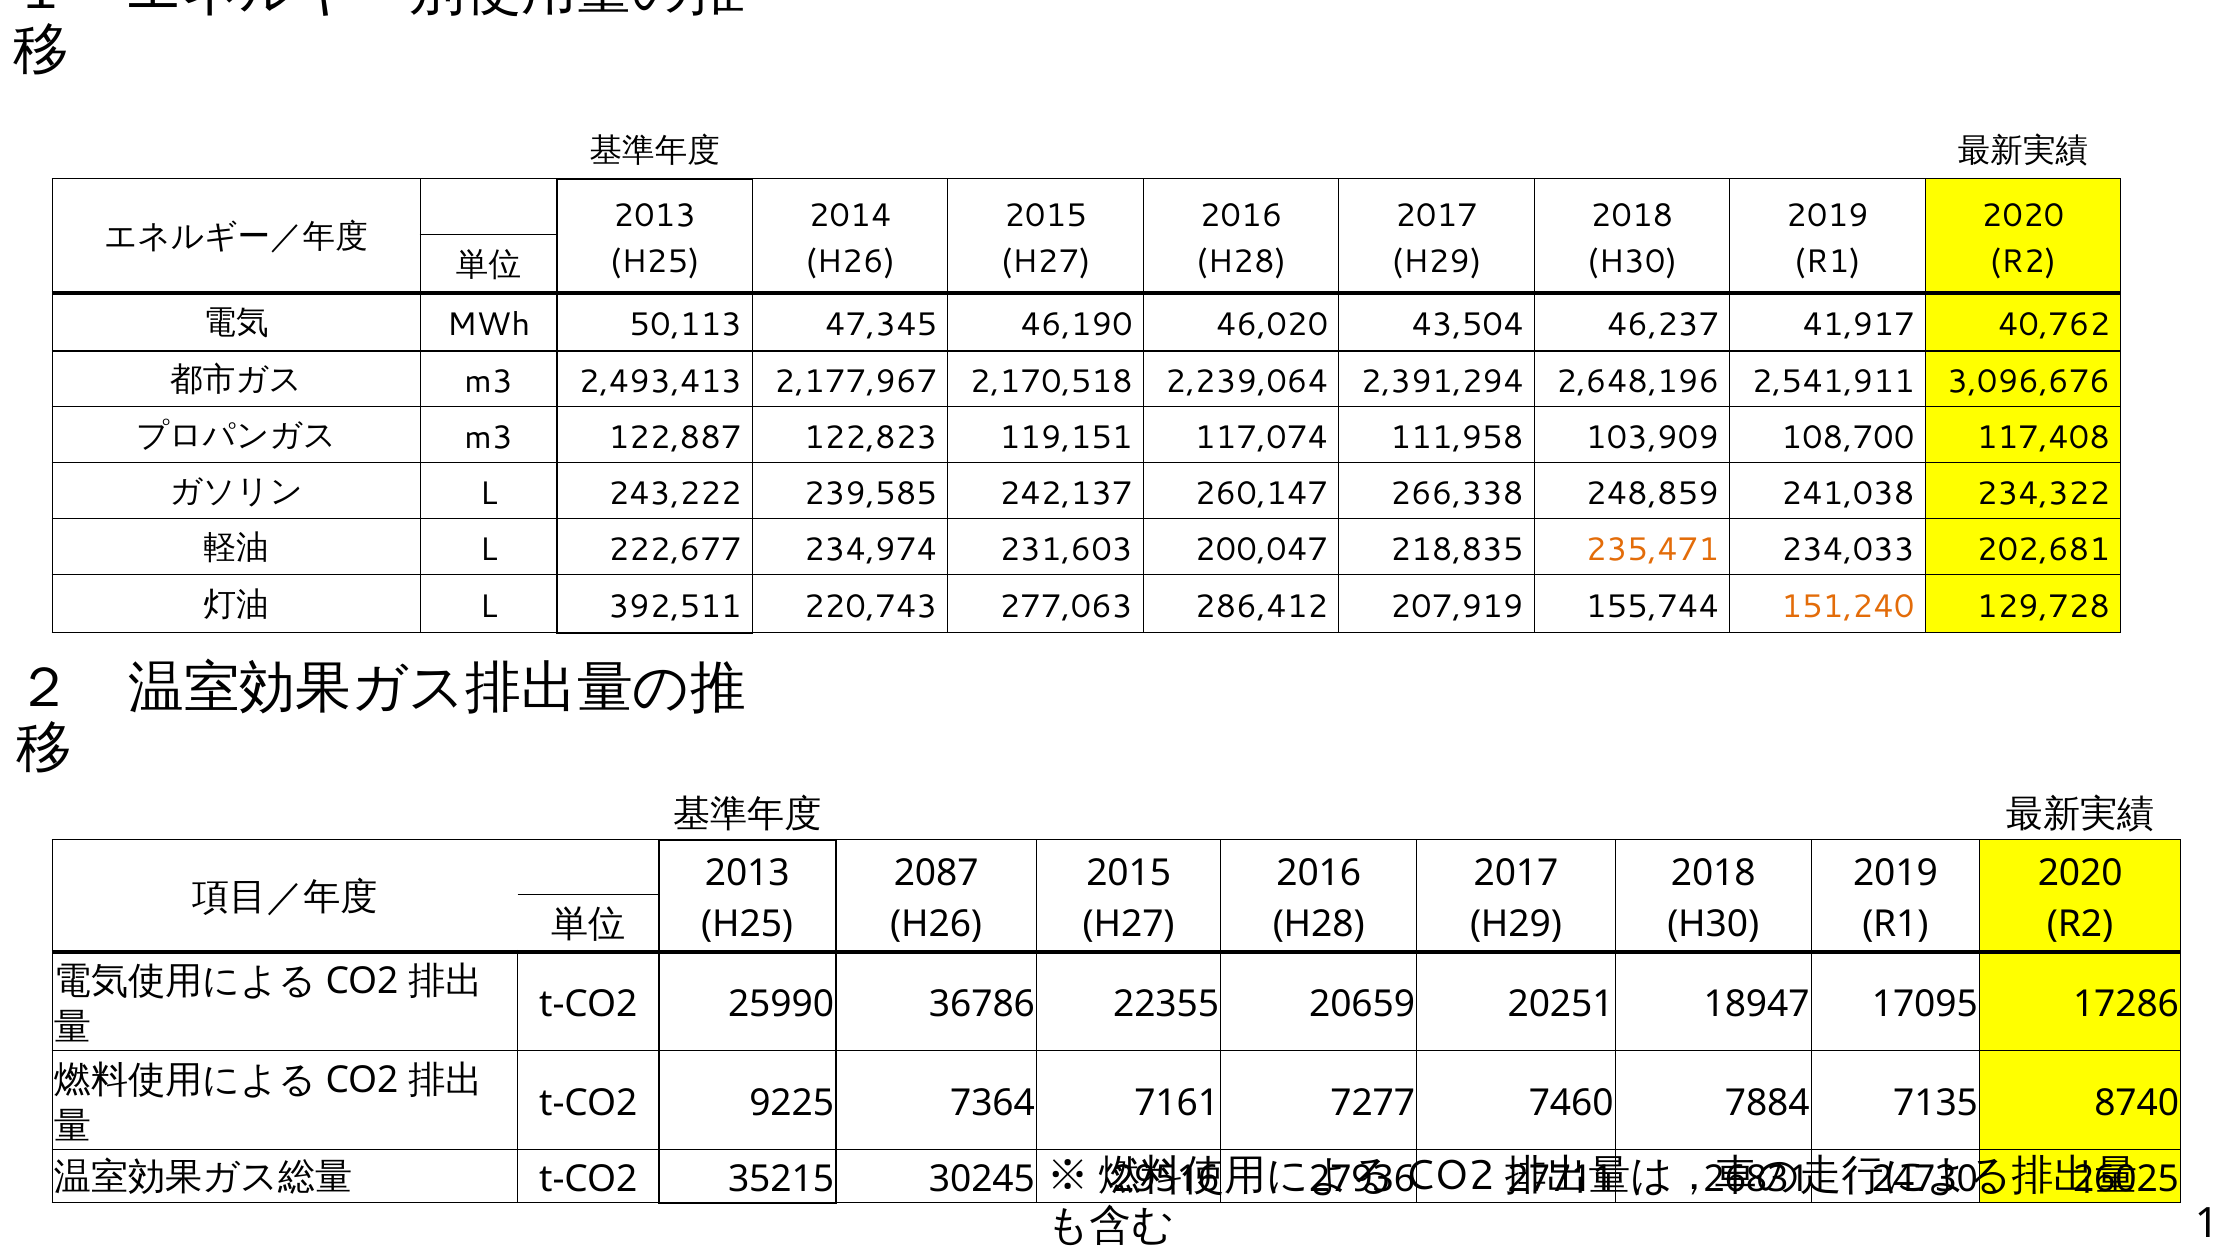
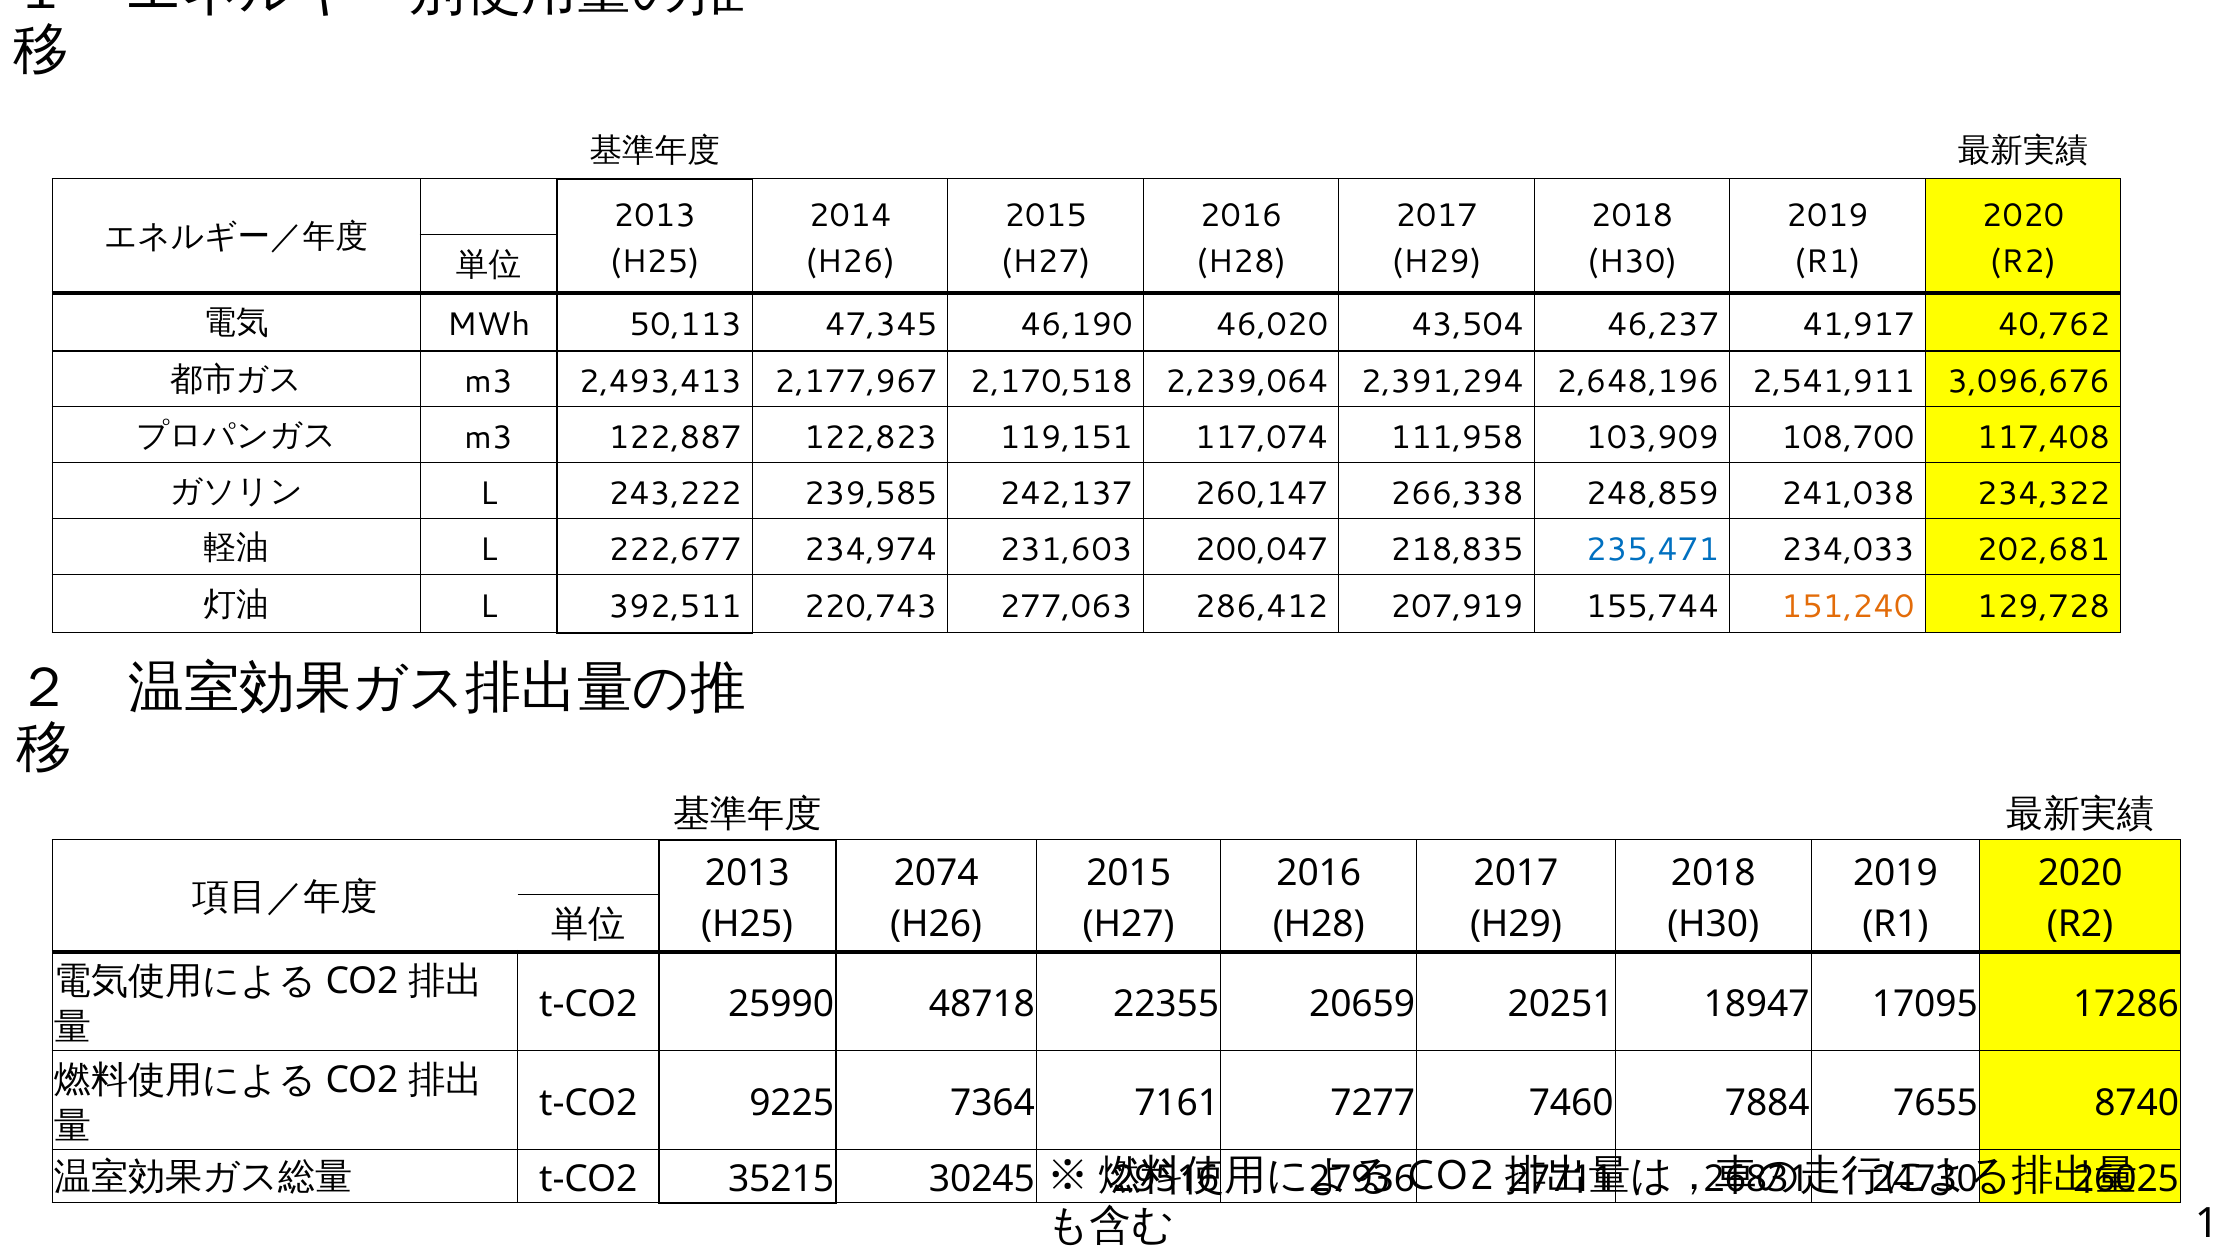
235,471 colour: orange -> blue (1652, 550)
2087: 2087 -> 2074 (936, 874)
36786: 36786 -> 48718 (982, 1005)
7135: 7135 -> 7655 (1936, 1104)
